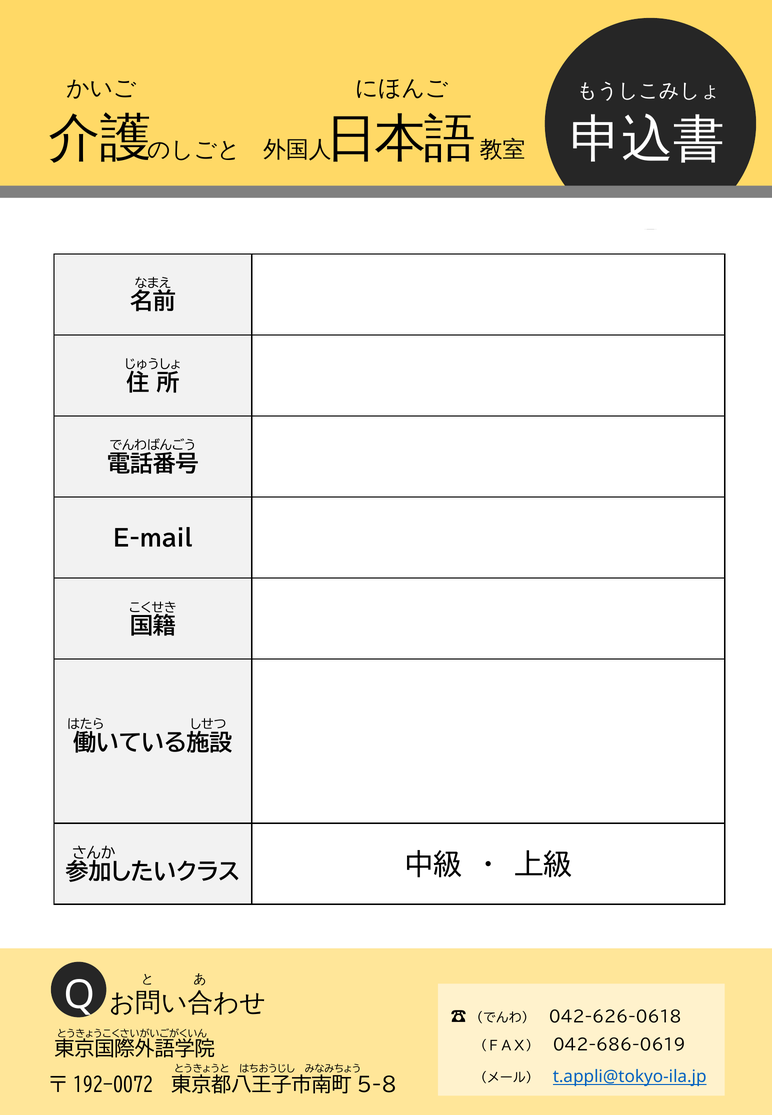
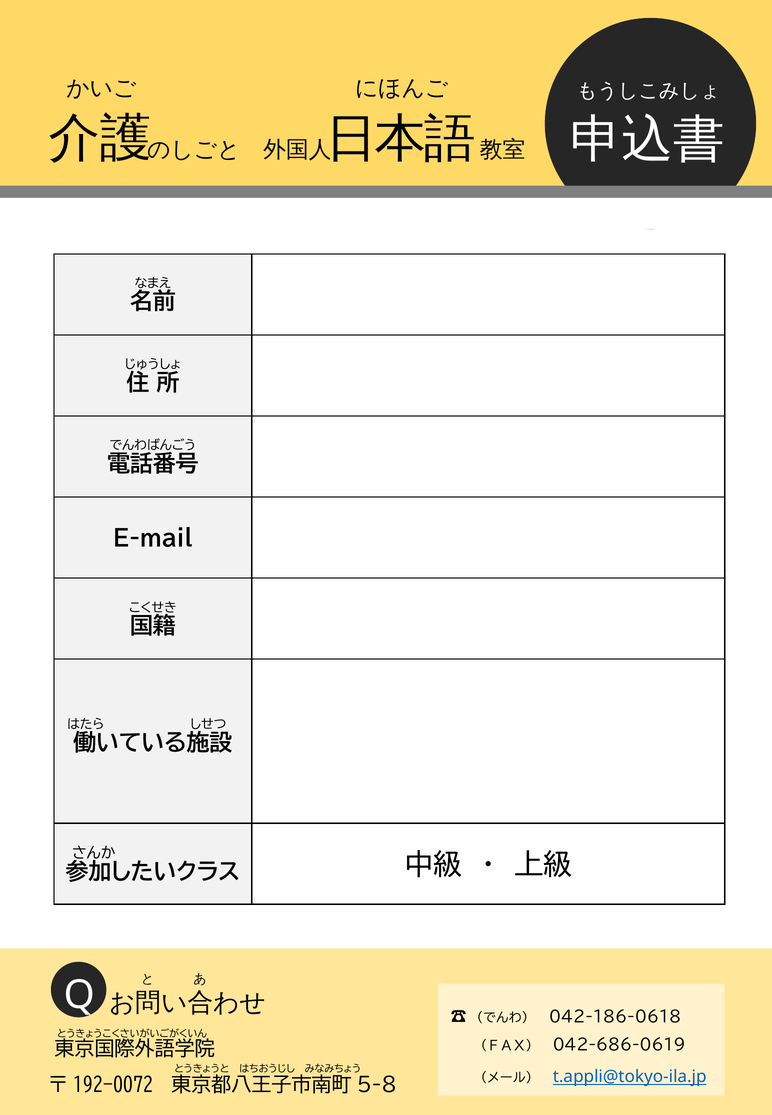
042-626-0618: 042-626-0618 -> 042-186-0618 (615, 1017)
